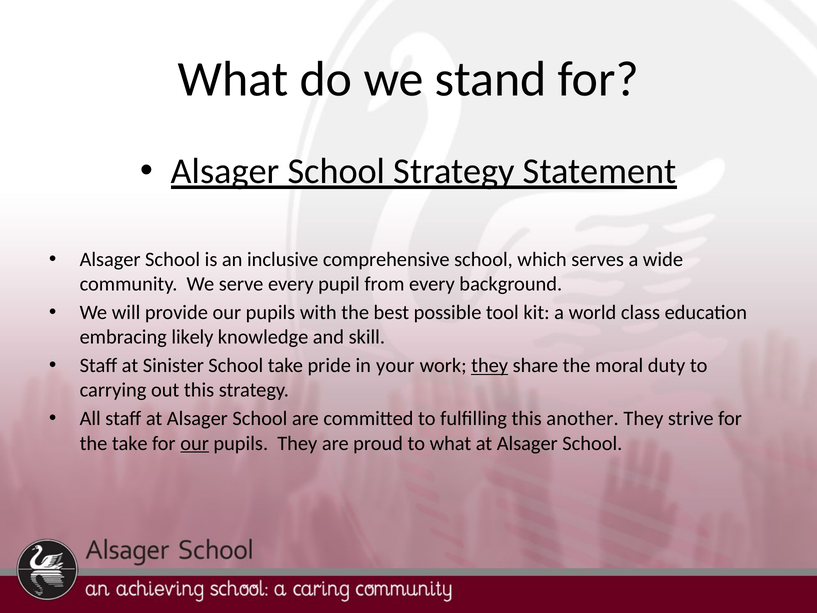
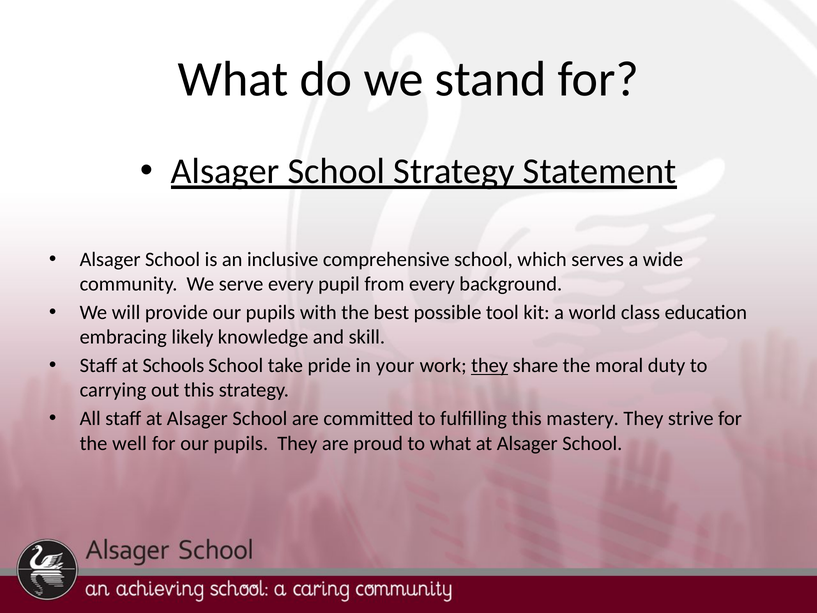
Sinister: Sinister -> Schools (173, 365)
another: another -> mastery (583, 419)
the take: take -> well (130, 443)
our underline: present -> none (195, 443)
